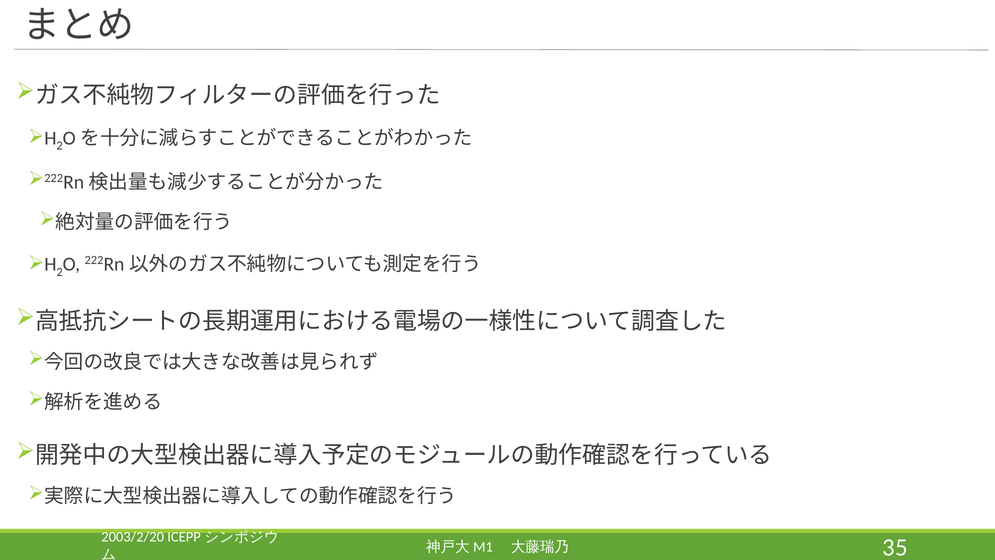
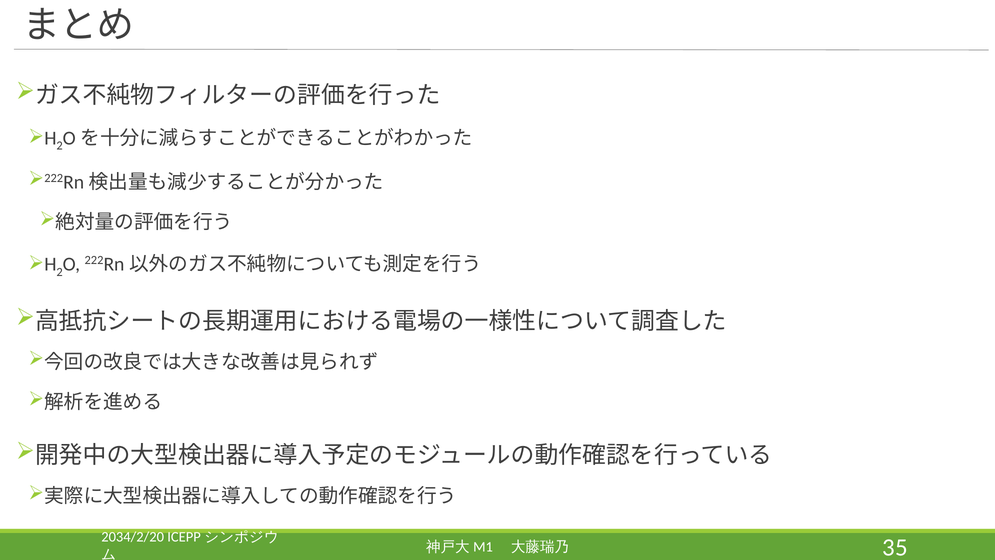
2003/2/20: 2003/2/20 -> 2034/2/20 (133, 537)
